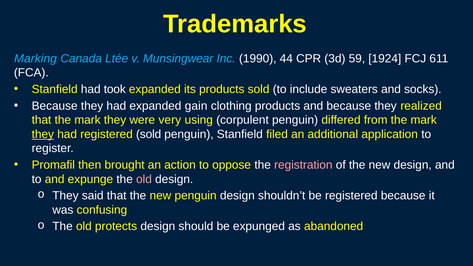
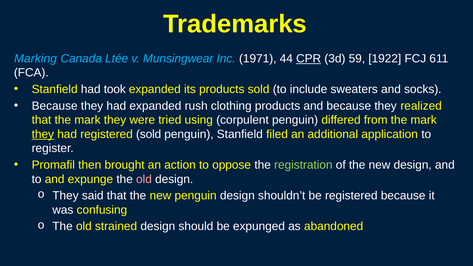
1990: 1990 -> 1971 (258, 59)
CPR underline: none -> present (309, 59)
1924: 1924 -> 1922 (385, 59)
gain: gain -> rush (196, 106)
very: very -> tried (170, 120)
registration colour: pink -> light green (303, 165)
protects: protects -> strained (116, 226)
